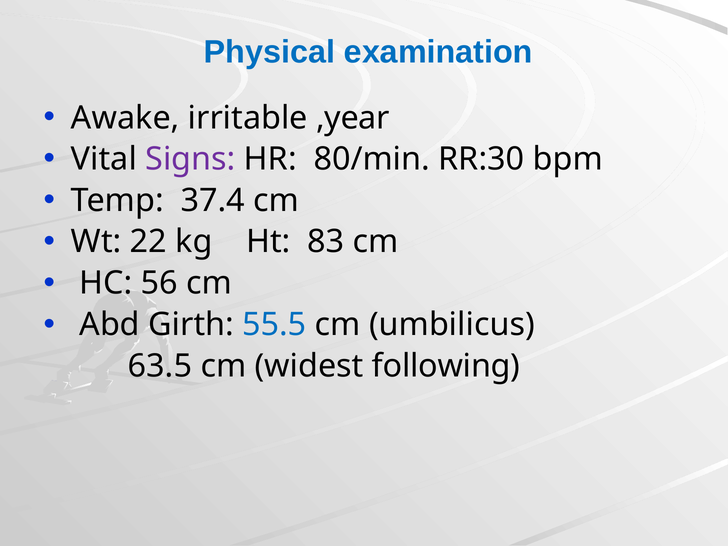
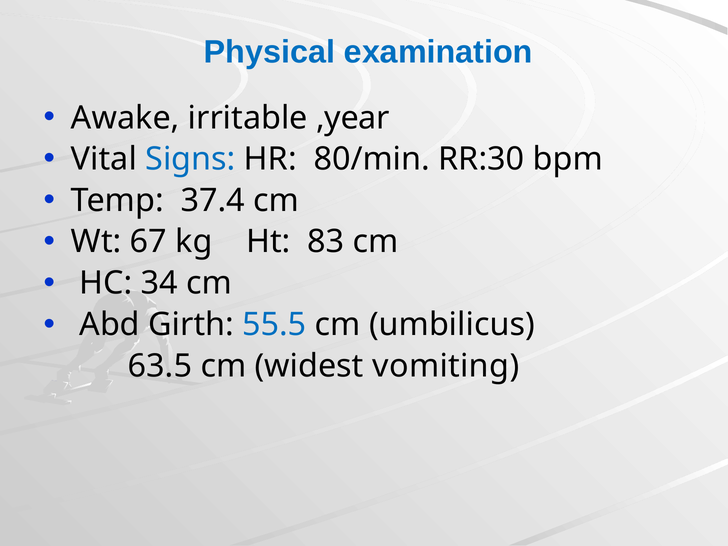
Signs colour: purple -> blue (190, 159)
22: 22 -> 67 (148, 242)
56: 56 -> 34 (159, 283)
following: following -> vomiting (446, 366)
